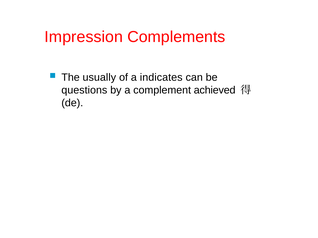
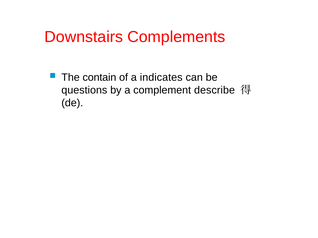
Impression: Impression -> Downstairs (84, 37)
usually: usually -> contain (99, 78)
achieved: achieved -> describe (215, 90)
